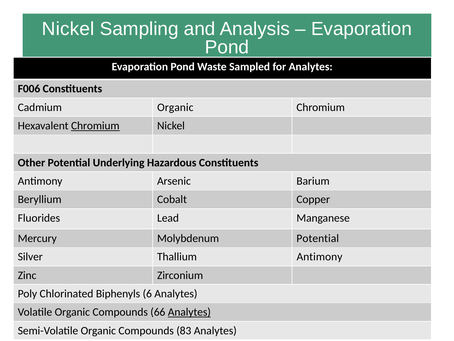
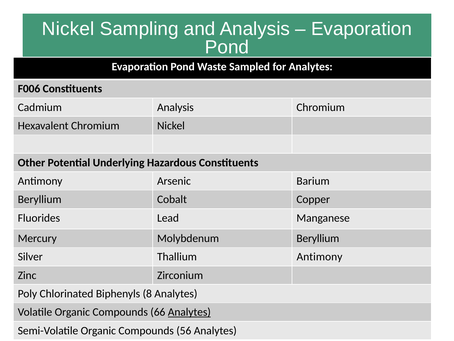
Cadmium Organic: Organic -> Analysis (175, 107)
Chromium underline: present -> none (95, 126)
Molybdenum Potential: Potential -> Beryllium (318, 238)
6: 6 -> 8 (147, 293)
83: 83 -> 56 (184, 330)
